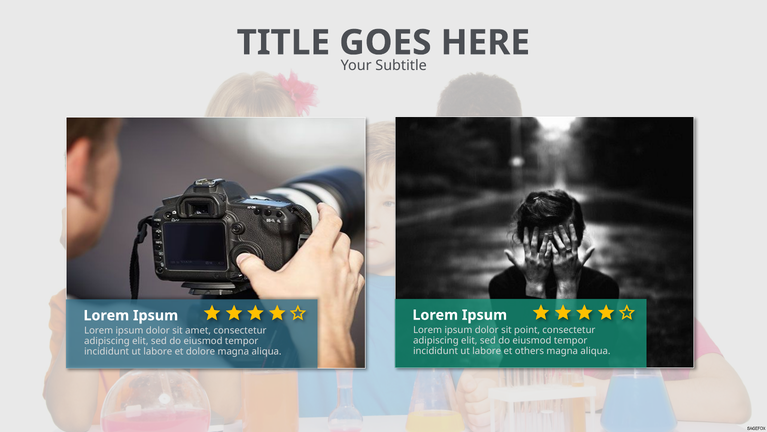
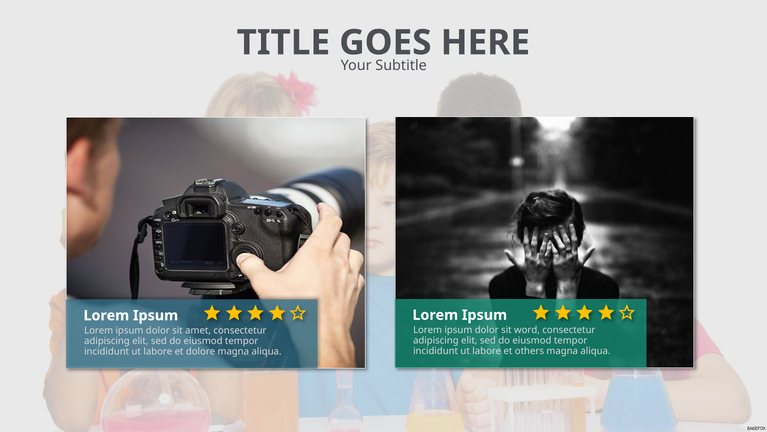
point: point -> word (527, 330)
